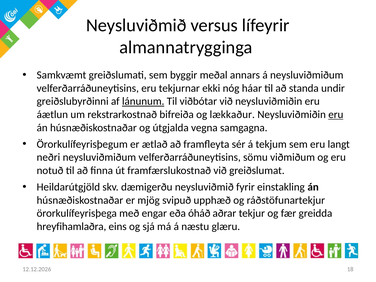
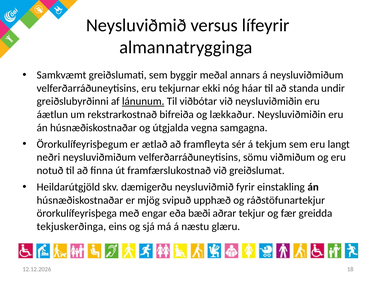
eru underline: present -> none (336, 115)
óháð: óháð -> bæði (199, 213)
hreyfihamlaðra: hreyfihamlaðra -> tekjuskerðinga (71, 226)
